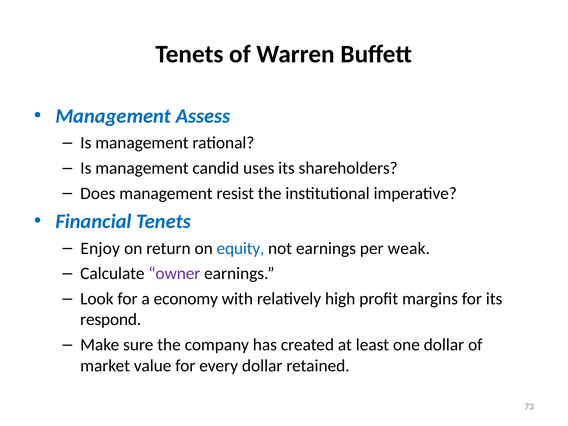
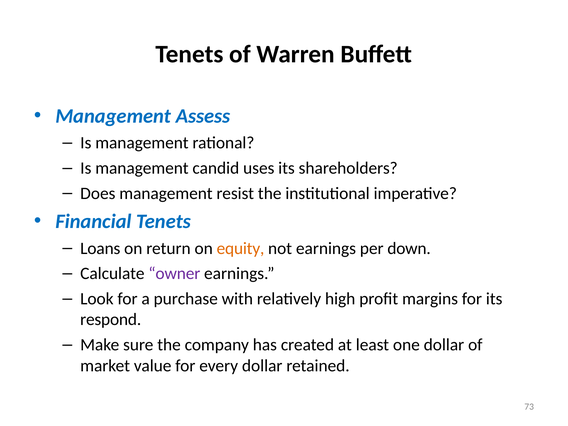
Enjoy: Enjoy -> Loans (100, 248)
equity colour: blue -> orange (240, 248)
weak: weak -> down (409, 248)
economy: economy -> purchase (186, 299)
